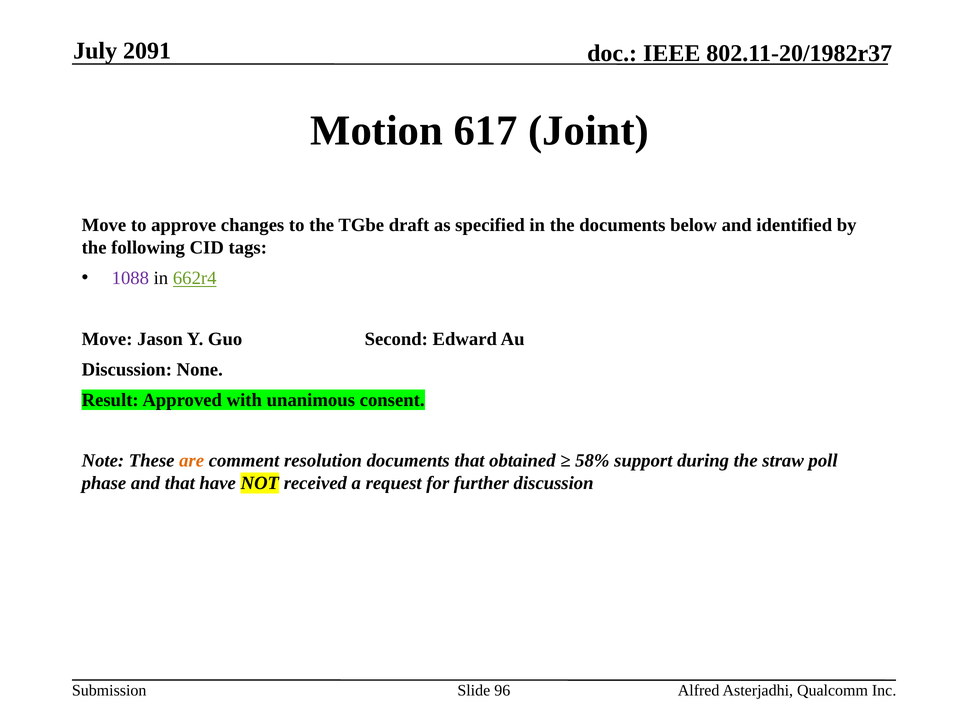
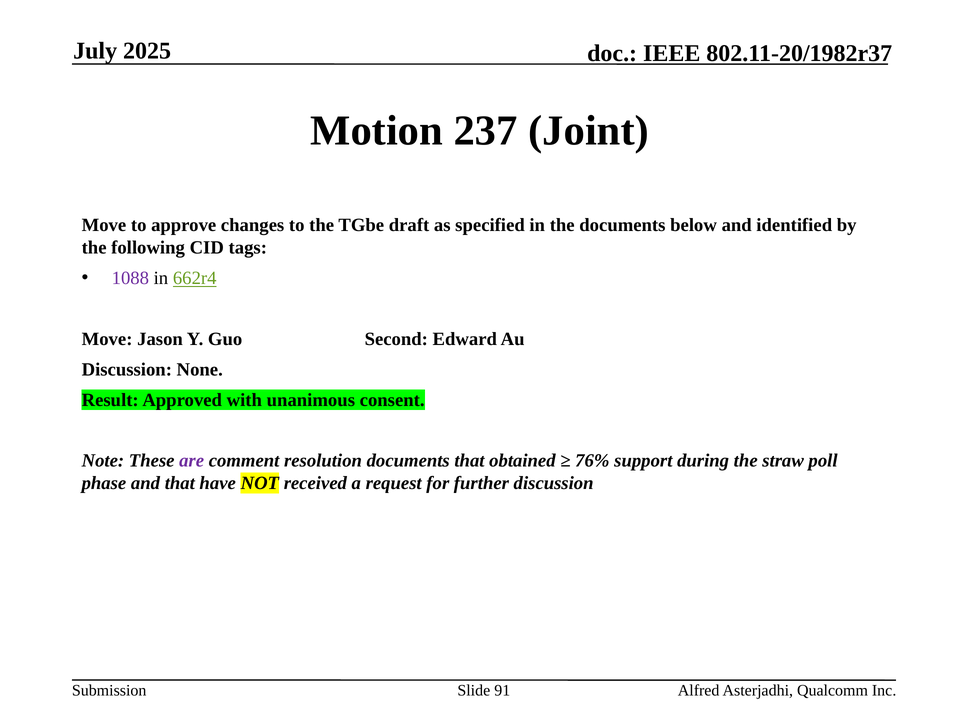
2091: 2091 -> 2025 (147, 51)
617: 617 -> 237 (486, 131)
are colour: orange -> purple (192, 461)
58%: 58% -> 76% (592, 461)
96: 96 -> 91 (502, 691)
